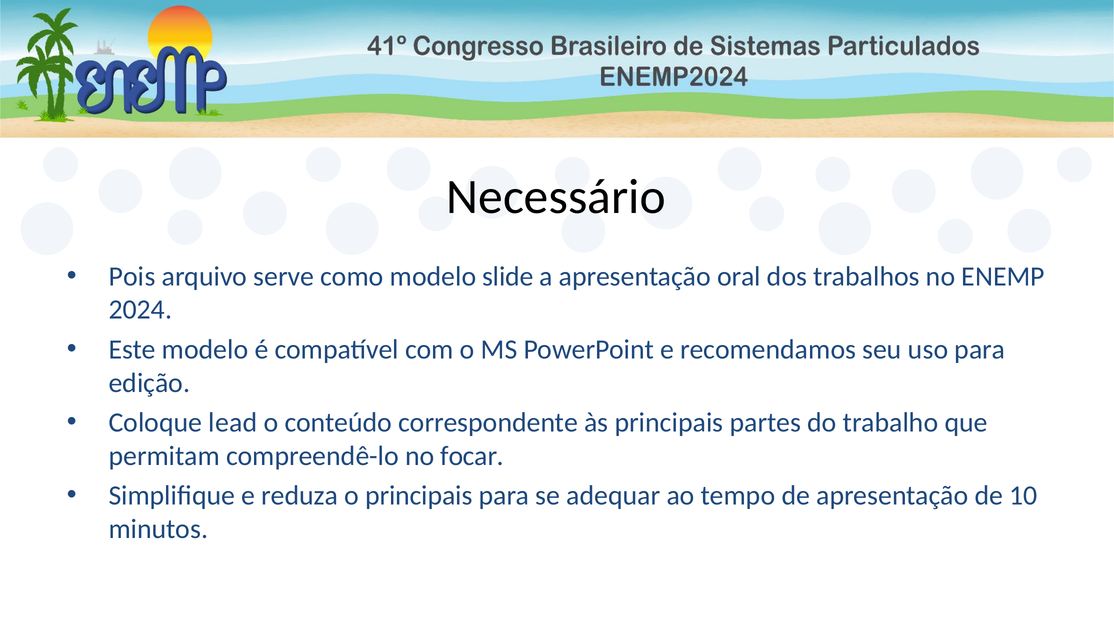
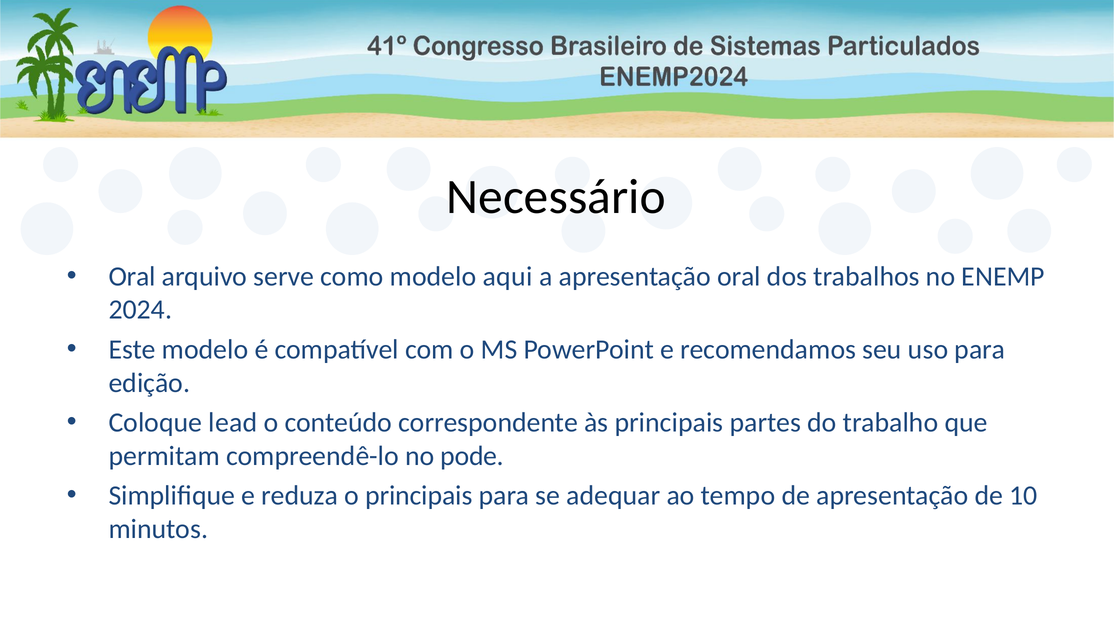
Pois: Pois -> Oral (132, 276)
slide: slide -> aqui (508, 276)
focar: focar -> pode (472, 456)
